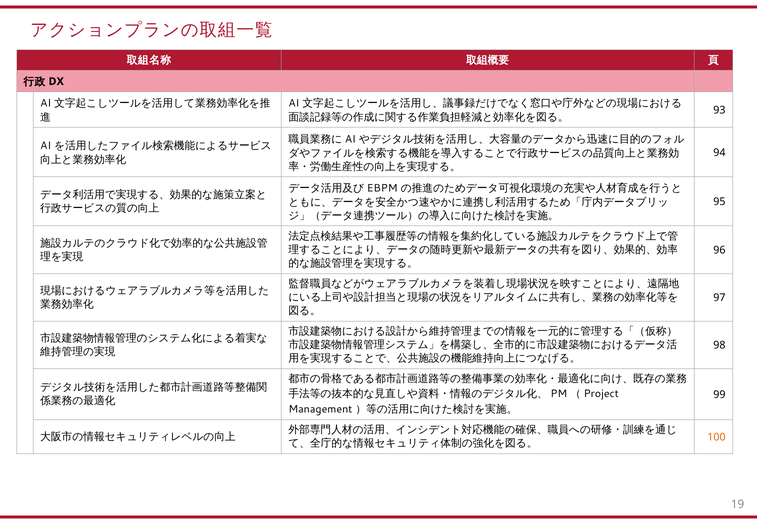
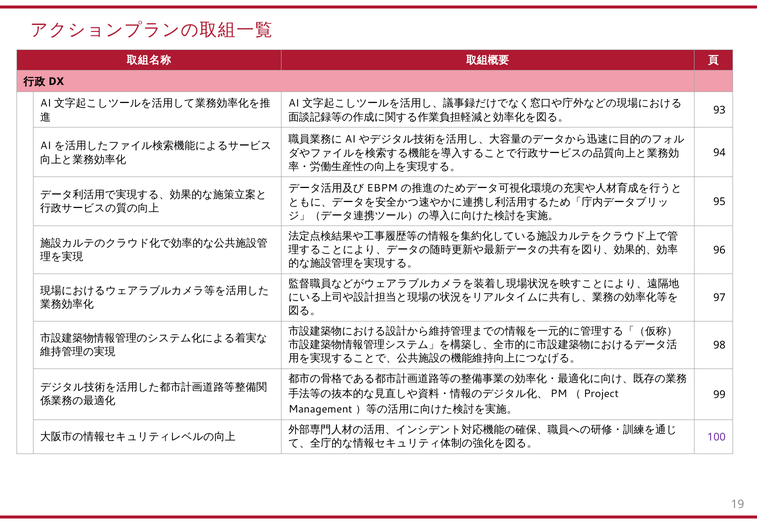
100 colour: orange -> purple (716, 437)
